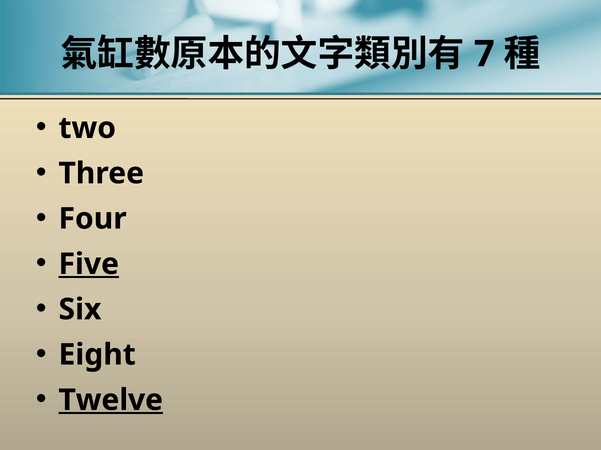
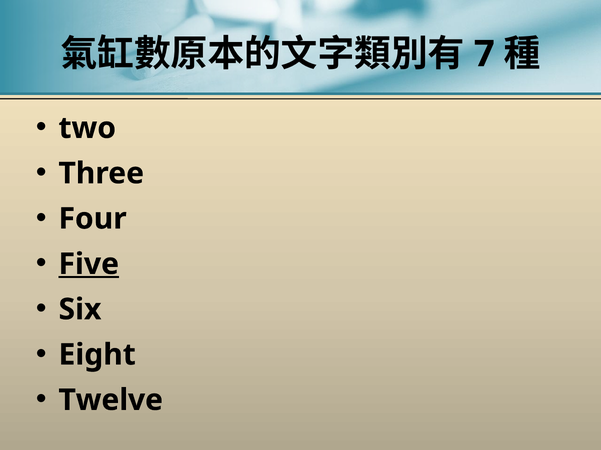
Twelve underline: present -> none (111, 401)
